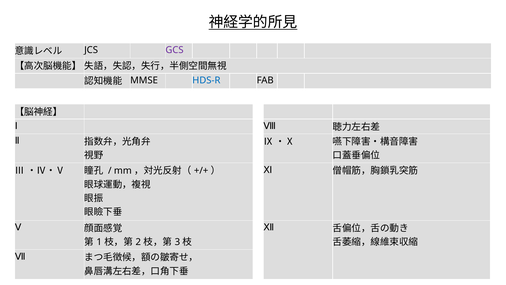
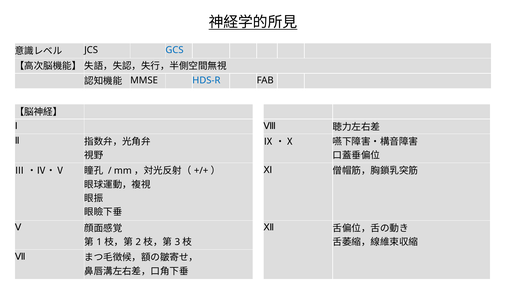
GCS colour: purple -> blue (175, 50)
